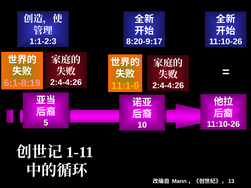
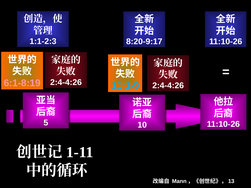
11:1-9 colour: yellow -> light blue (125, 86)
